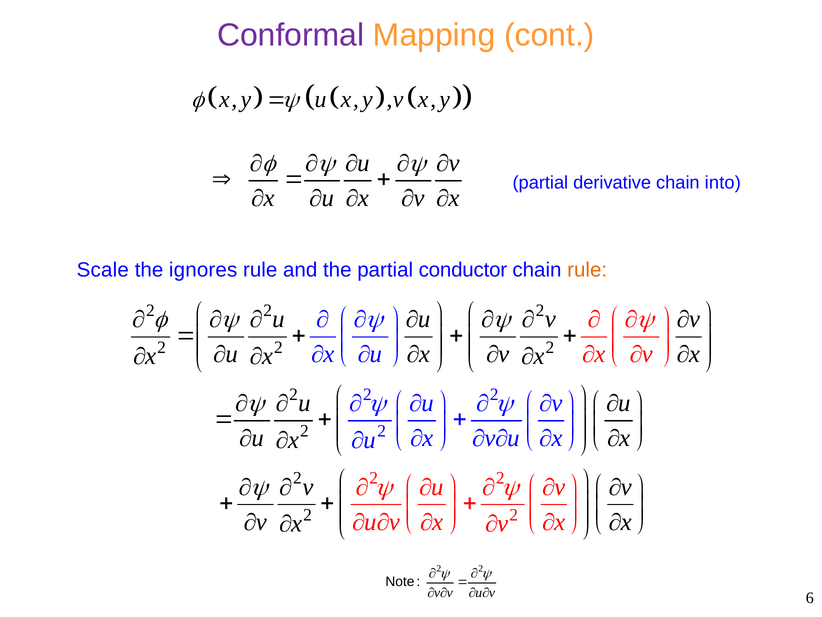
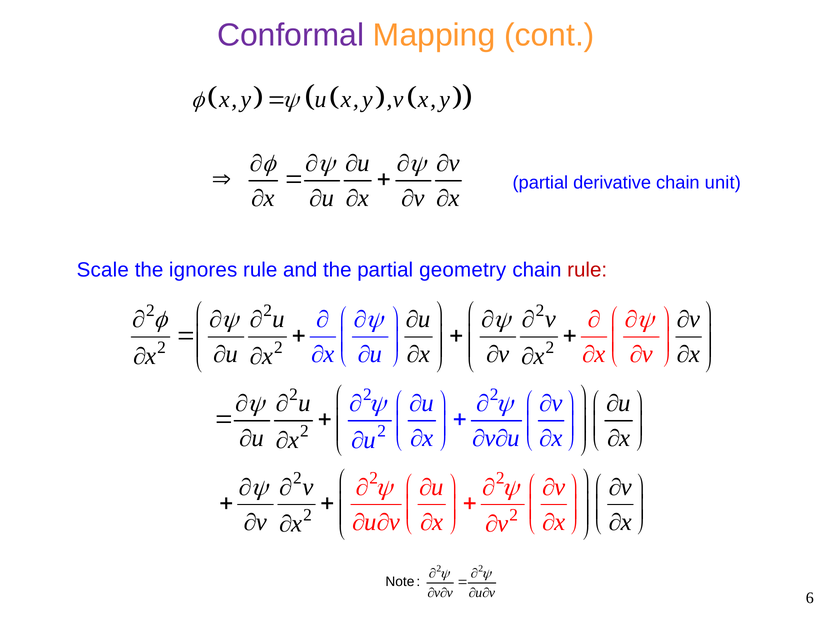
into: into -> unit (723, 182)
conductor: conductor -> geometry (463, 270)
rule colour: orange -> red (587, 270)
